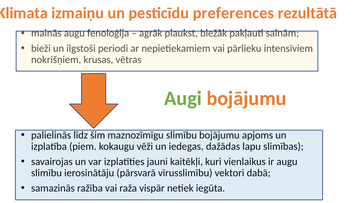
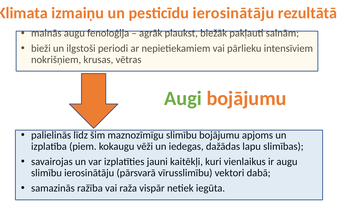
pesticīdu preferences: preferences -> ierosinātāju (233, 13)
